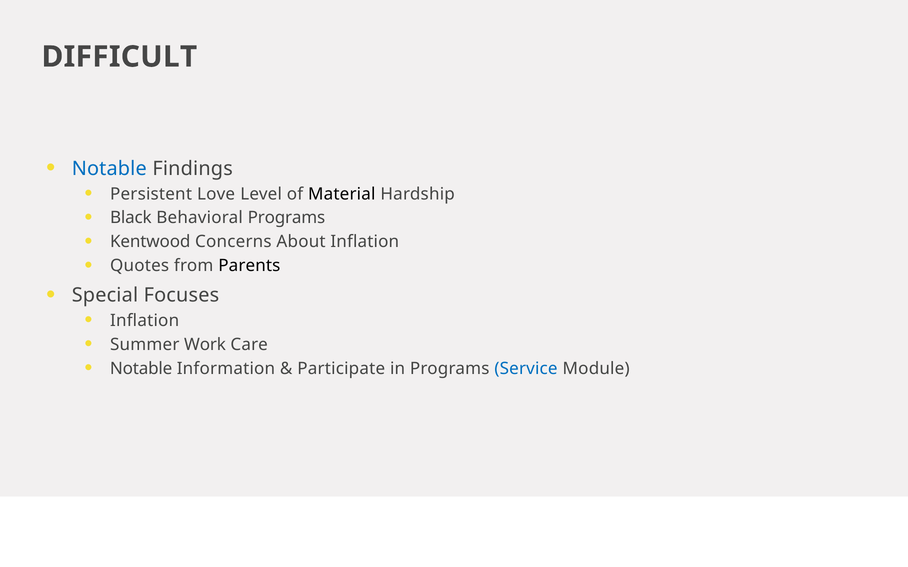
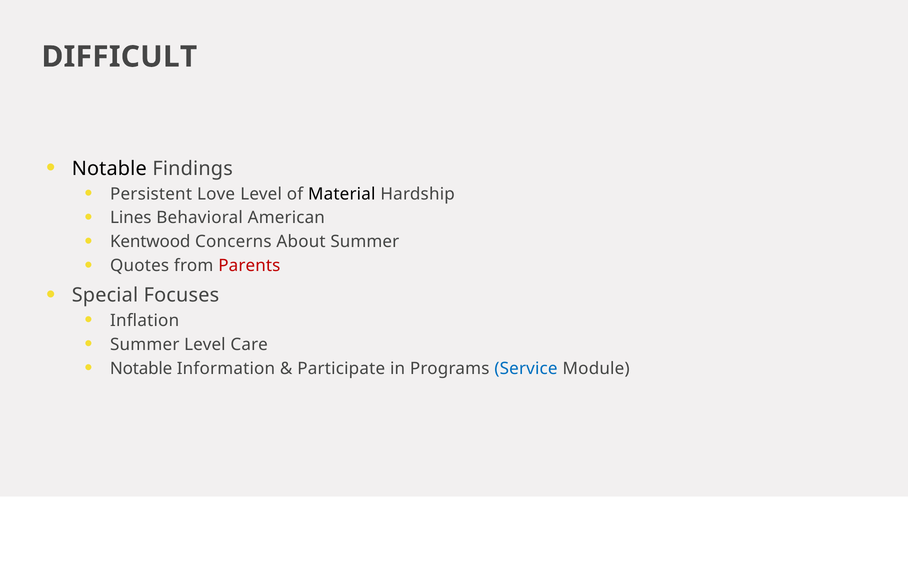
Notable colour: blue -> black (109, 169)
Black: Black -> Lines (131, 218)
Behavioral Programs: Programs -> American (286, 218)
About Inflation: Inflation -> Summer (365, 242)
Parents colour: black -> red (249, 266)
Summer Work: Work -> Level (205, 345)
